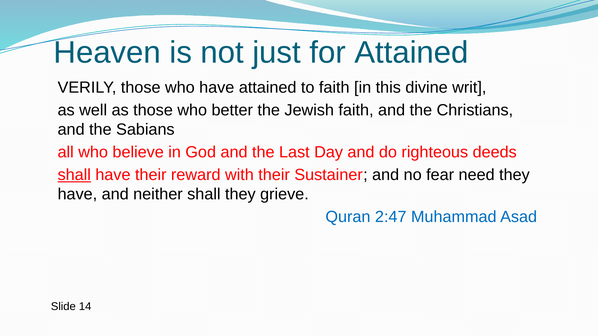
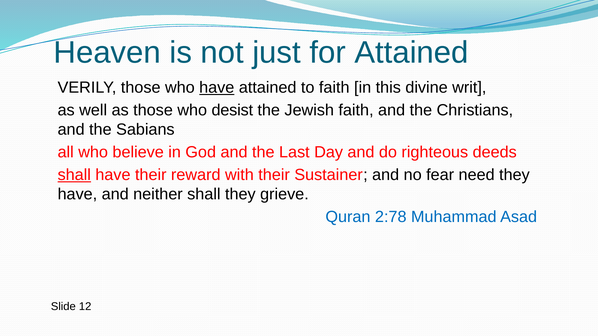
have underline: none -> present (217, 88)
better: better -> desist (232, 110)
2:47: 2:47 -> 2:78 (391, 217)
14: 14 -> 12 (85, 307)
